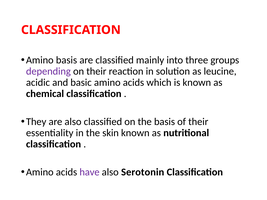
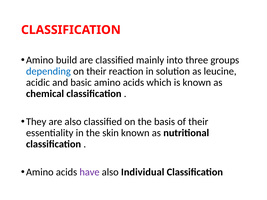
Amino basis: basis -> build (67, 60)
depending colour: purple -> blue (48, 71)
Serotonin: Serotonin -> Individual (143, 172)
